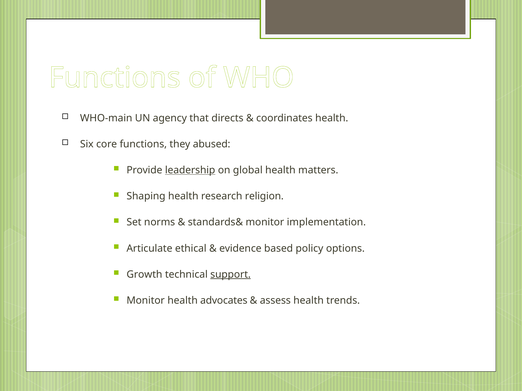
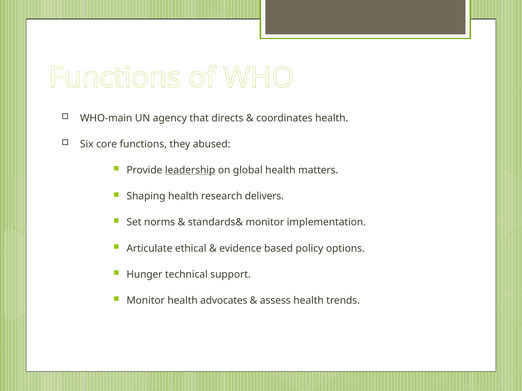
religion: religion -> delivers (264, 196)
Growth: Growth -> Hunger (144, 275)
support underline: present -> none (231, 275)
